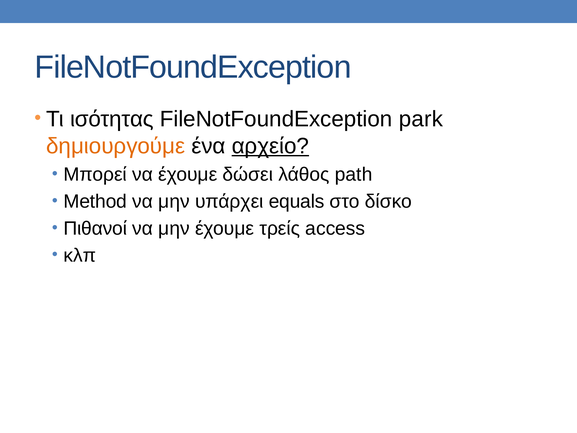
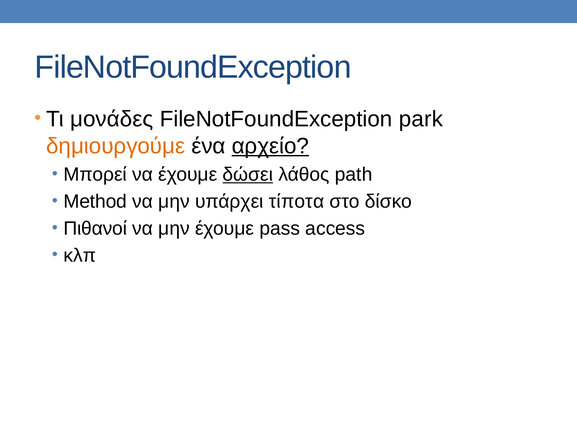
ισότητας: ισότητας -> μονάδες (112, 119)
δώσει underline: none -> present (248, 174)
equals: equals -> τίποτα (296, 201)
τρείς: τρείς -> pass (280, 228)
